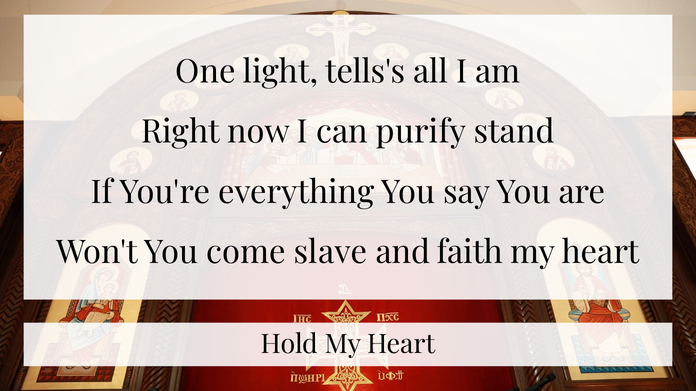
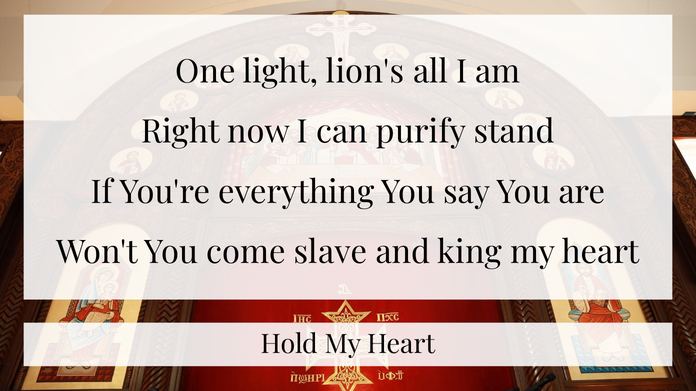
tells's: tells's -> lion's (365, 72)
faith: faith -> king (470, 253)
